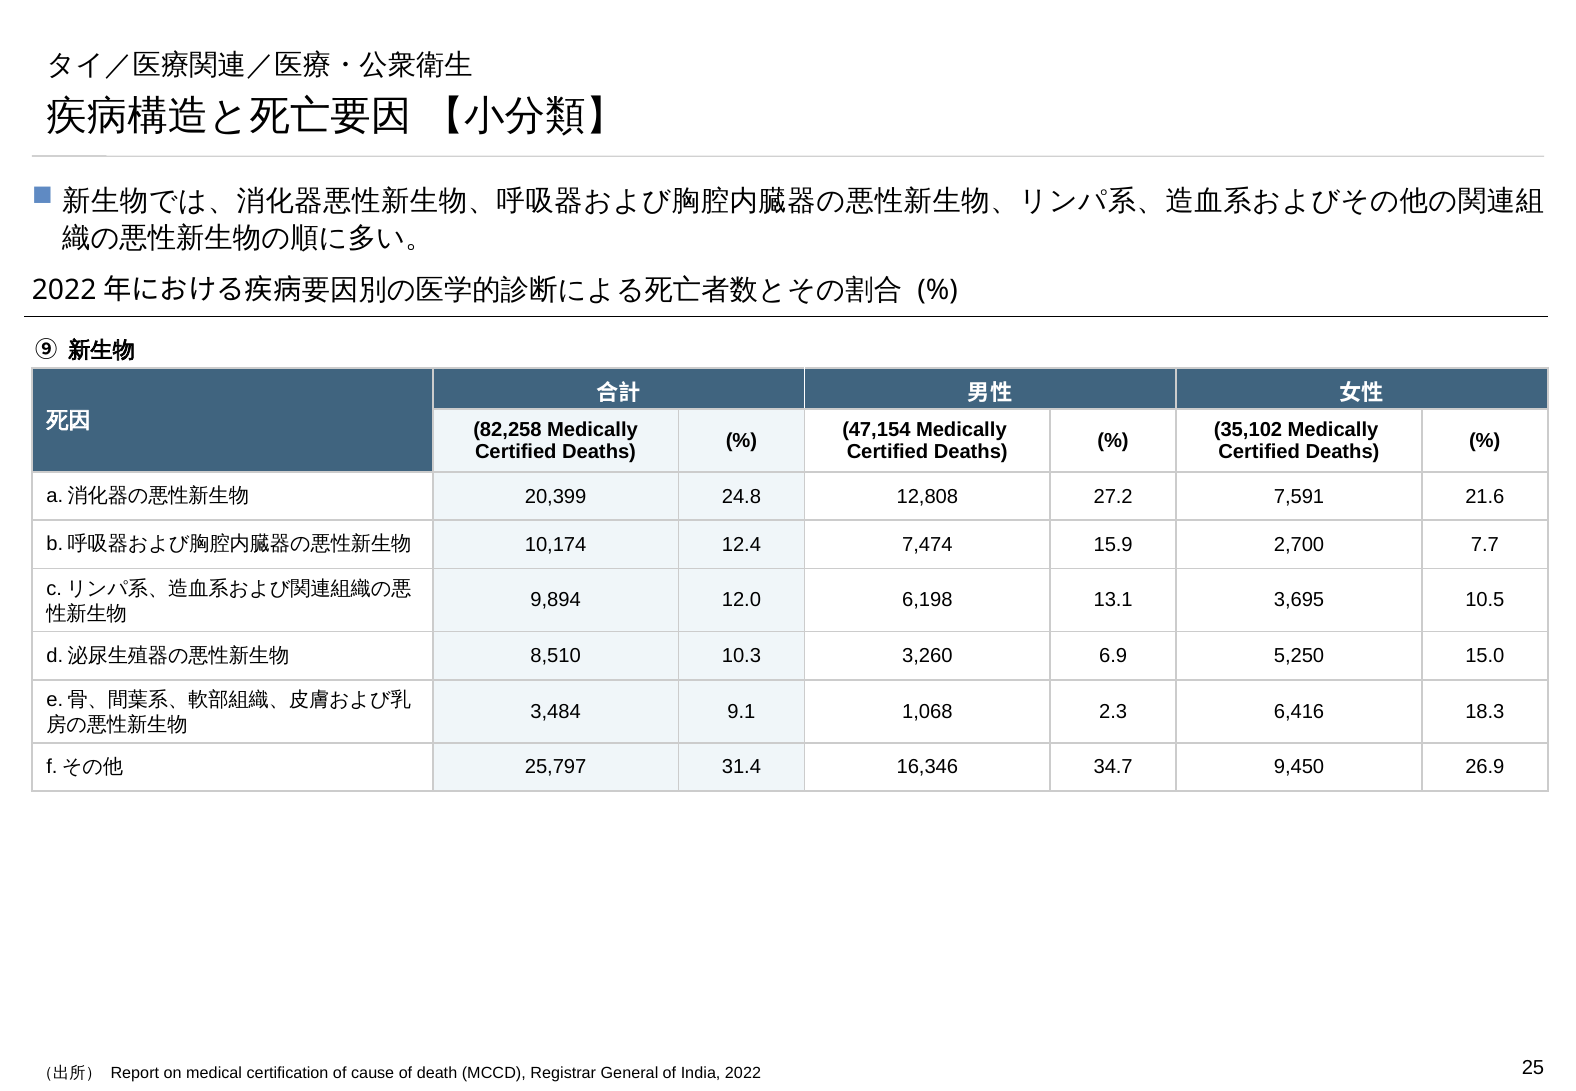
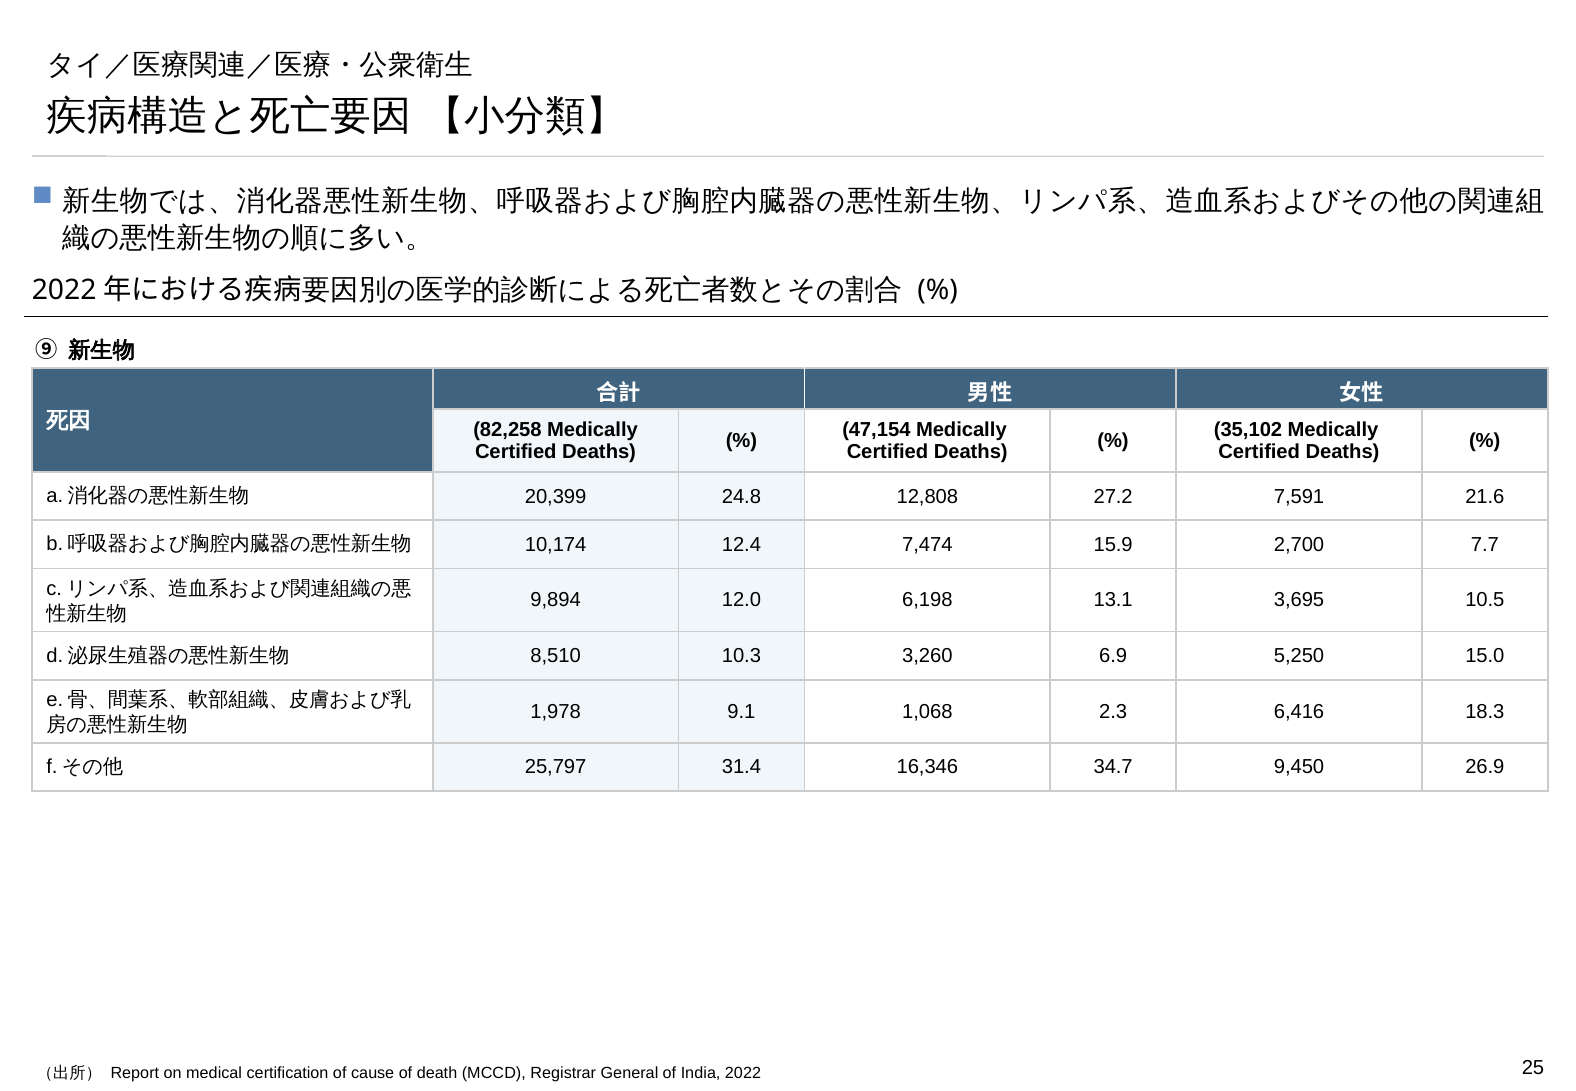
3,484: 3,484 -> 1,978 (556, 712)
